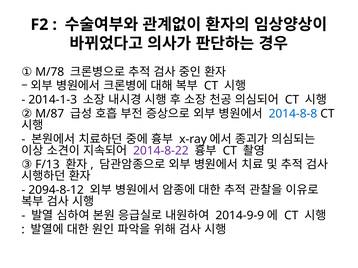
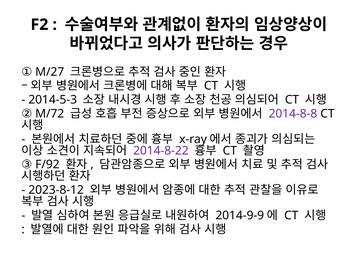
M/78: M/78 -> M/27 (50, 72)
2014-1-3: 2014-1-3 -> 2014-5-3 (53, 100)
M/87: M/87 -> M/72 (50, 114)
2014-8-8 colour: blue -> purple (293, 114)
F/13: F/13 -> F/92 (47, 165)
2094-8-12: 2094-8-12 -> 2023-8-12 (56, 190)
